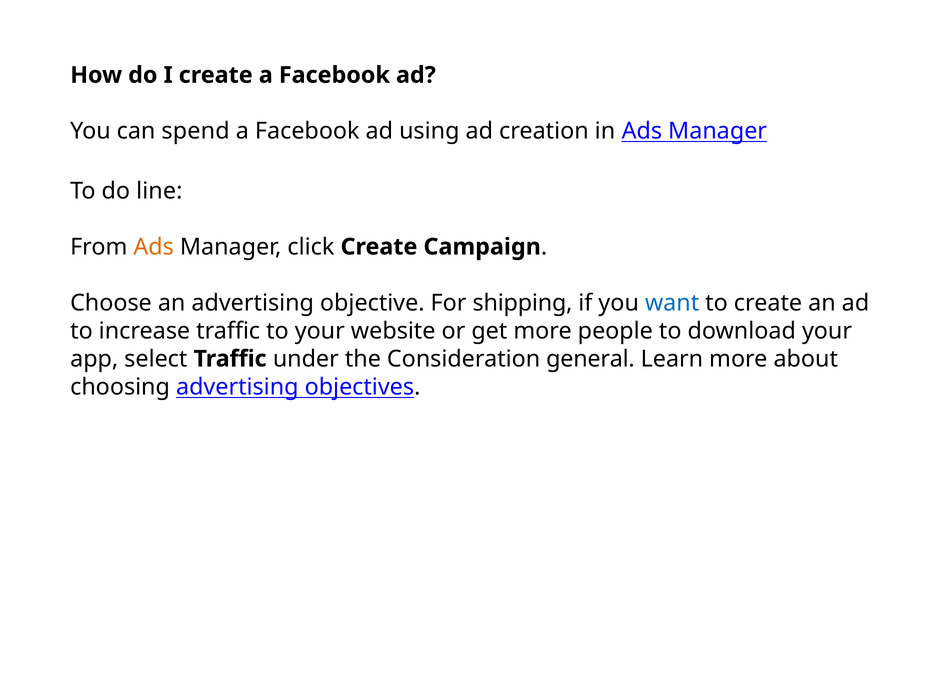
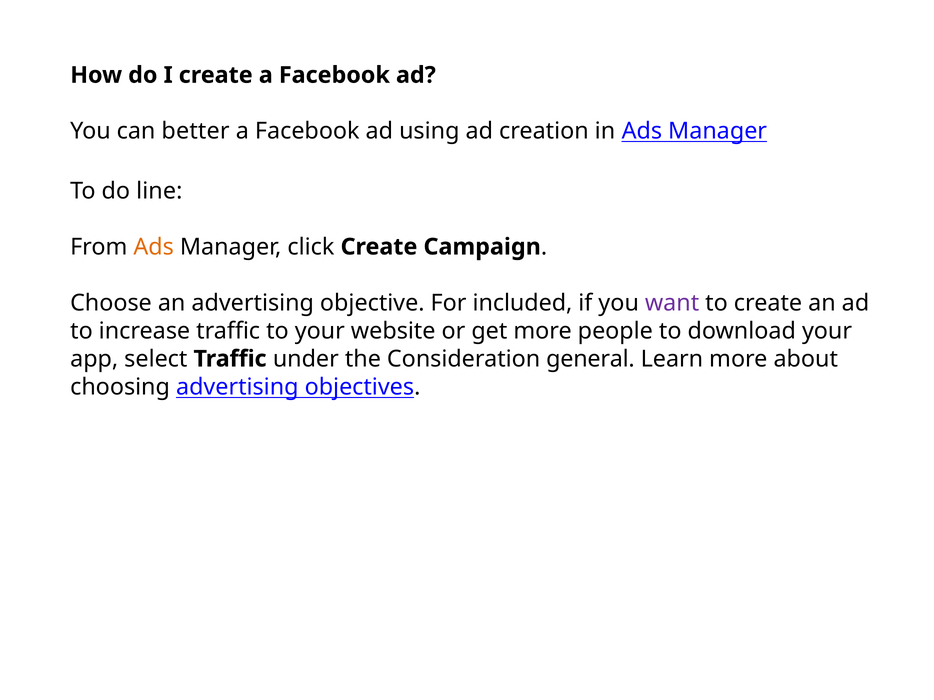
spend: spend -> better (196, 131)
shipping: shipping -> included (522, 303)
want colour: blue -> purple (672, 303)
